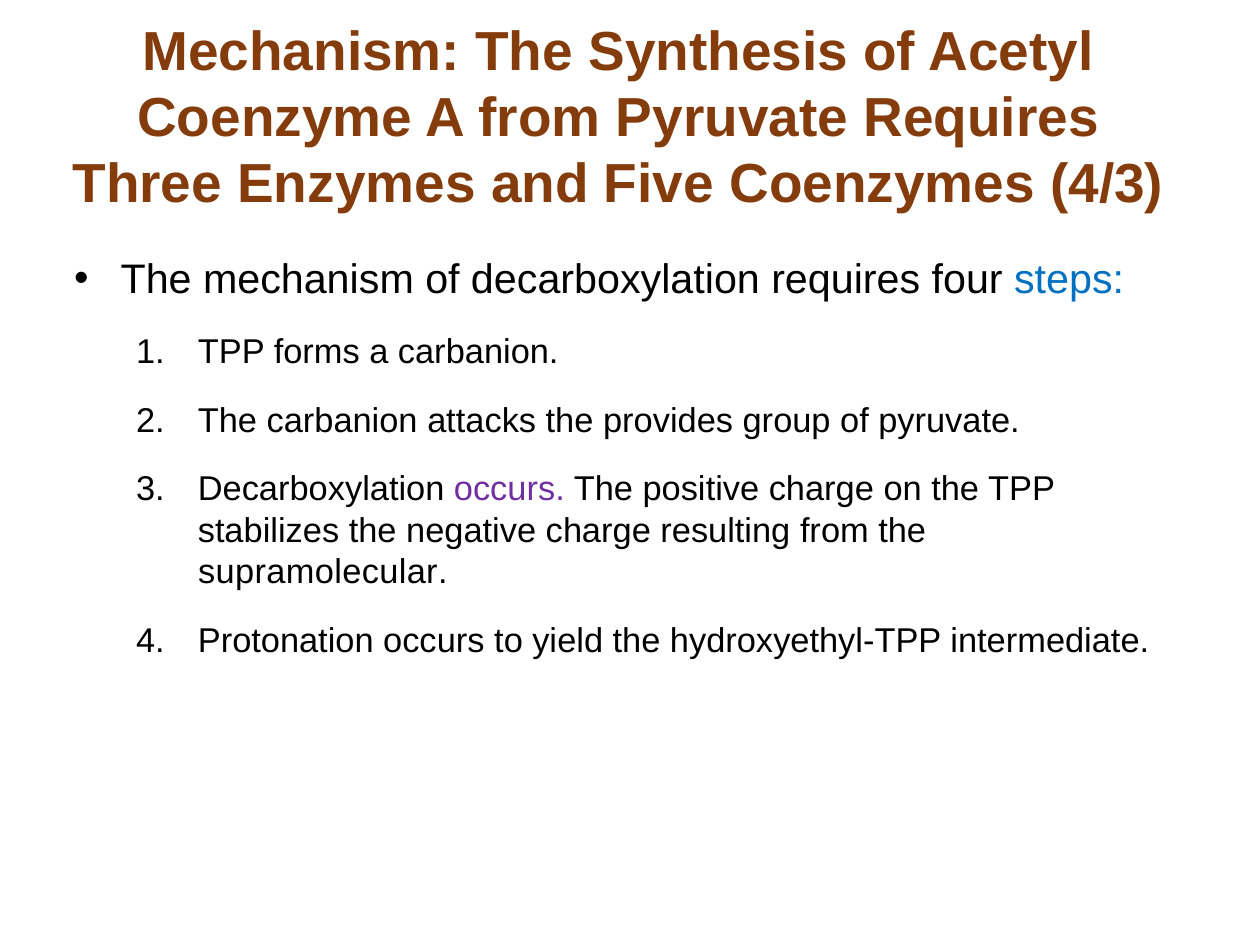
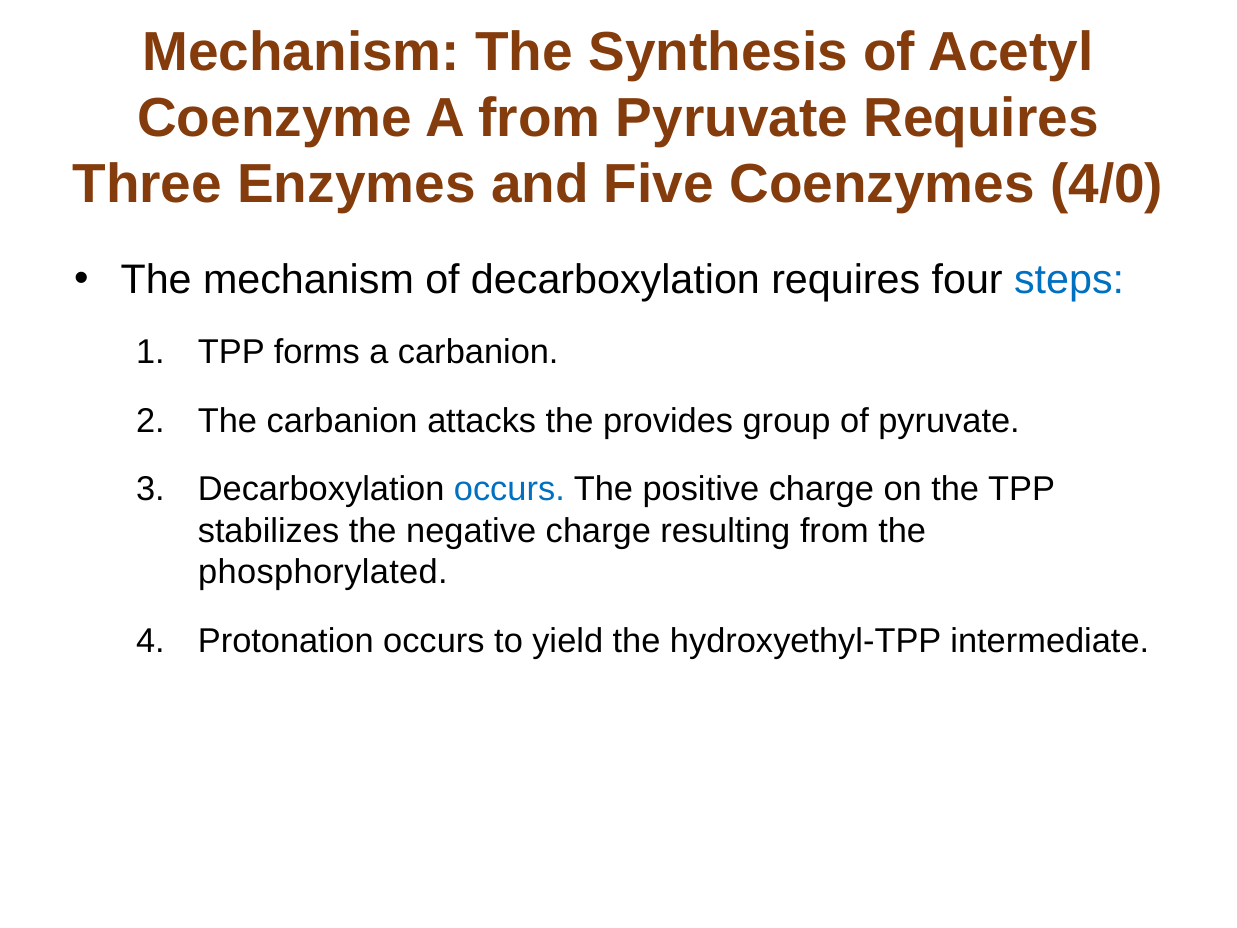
4/3: 4/3 -> 4/0 (1107, 184)
occurs colour: purple -> blue (509, 489)
supramolecular: supramolecular -> phosphorylated (323, 572)
